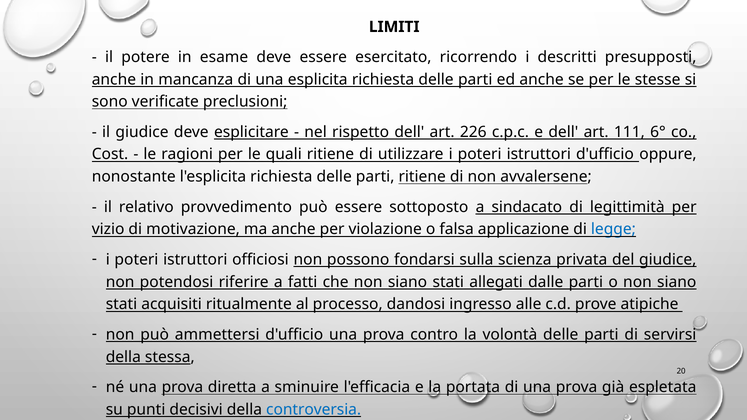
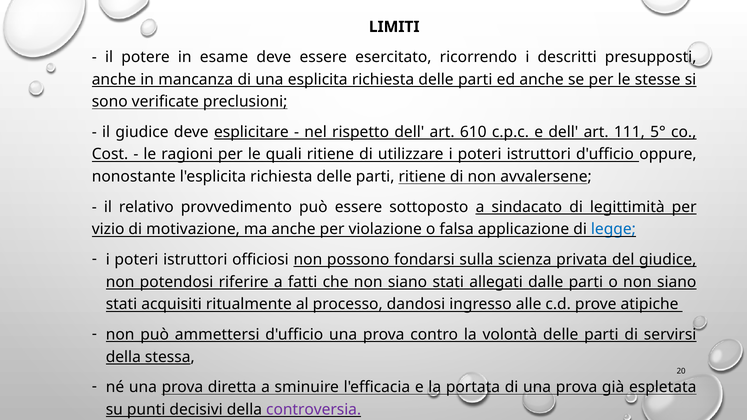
226: 226 -> 610 (473, 132)
6°: 6° -> 5° (658, 132)
controversia colour: blue -> purple (314, 410)
